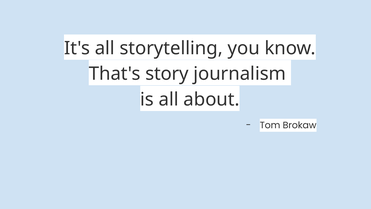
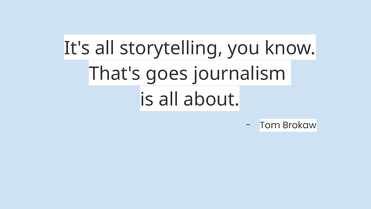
story: story -> goes (167, 74)
